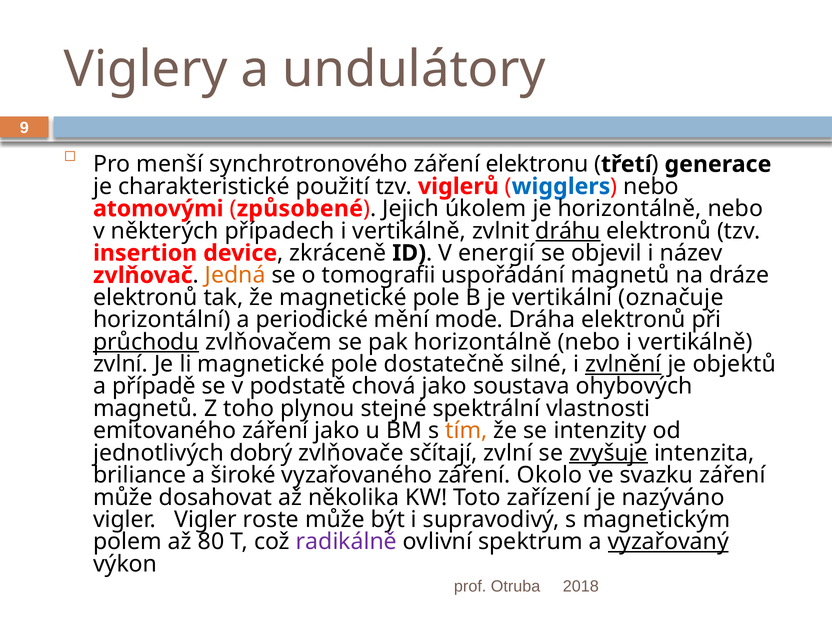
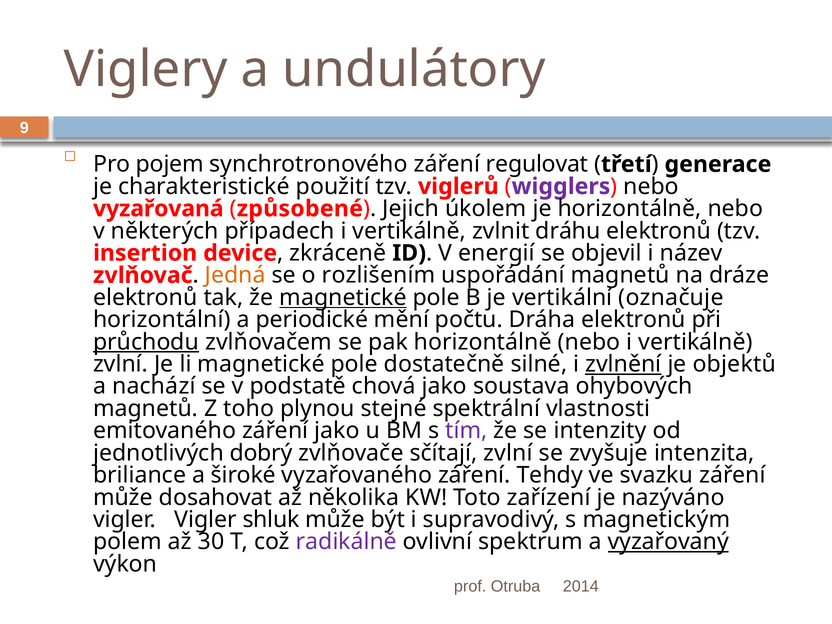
menší: menší -> pojem (170, 164)
elektronu: elektronu -> regulovat (537, 164)
wigglers colour: blue -> purple (561, 186)
atomovými: atomovými -> vyzařovaná (158, 209)
dráhu underline: present -> none (568, 231)
tomografii: tomografii -> rozlišením (379, 275)
magnetické underline: none -> present (343, 298)
mode: mode -> počtu (469, 320)
případě: případě -> nachází (154, 386)
tím colour: orange -> purple (466, 431)
zvyšuje underline: present -> none (608, 453)
Okolo: Okolo -> Tehdy (550, 475)
roste: roste -> shluk (271, 520)
80: 80 -> 30 (211, 542)
2018: 2018 -> 2014 (581, 586)
